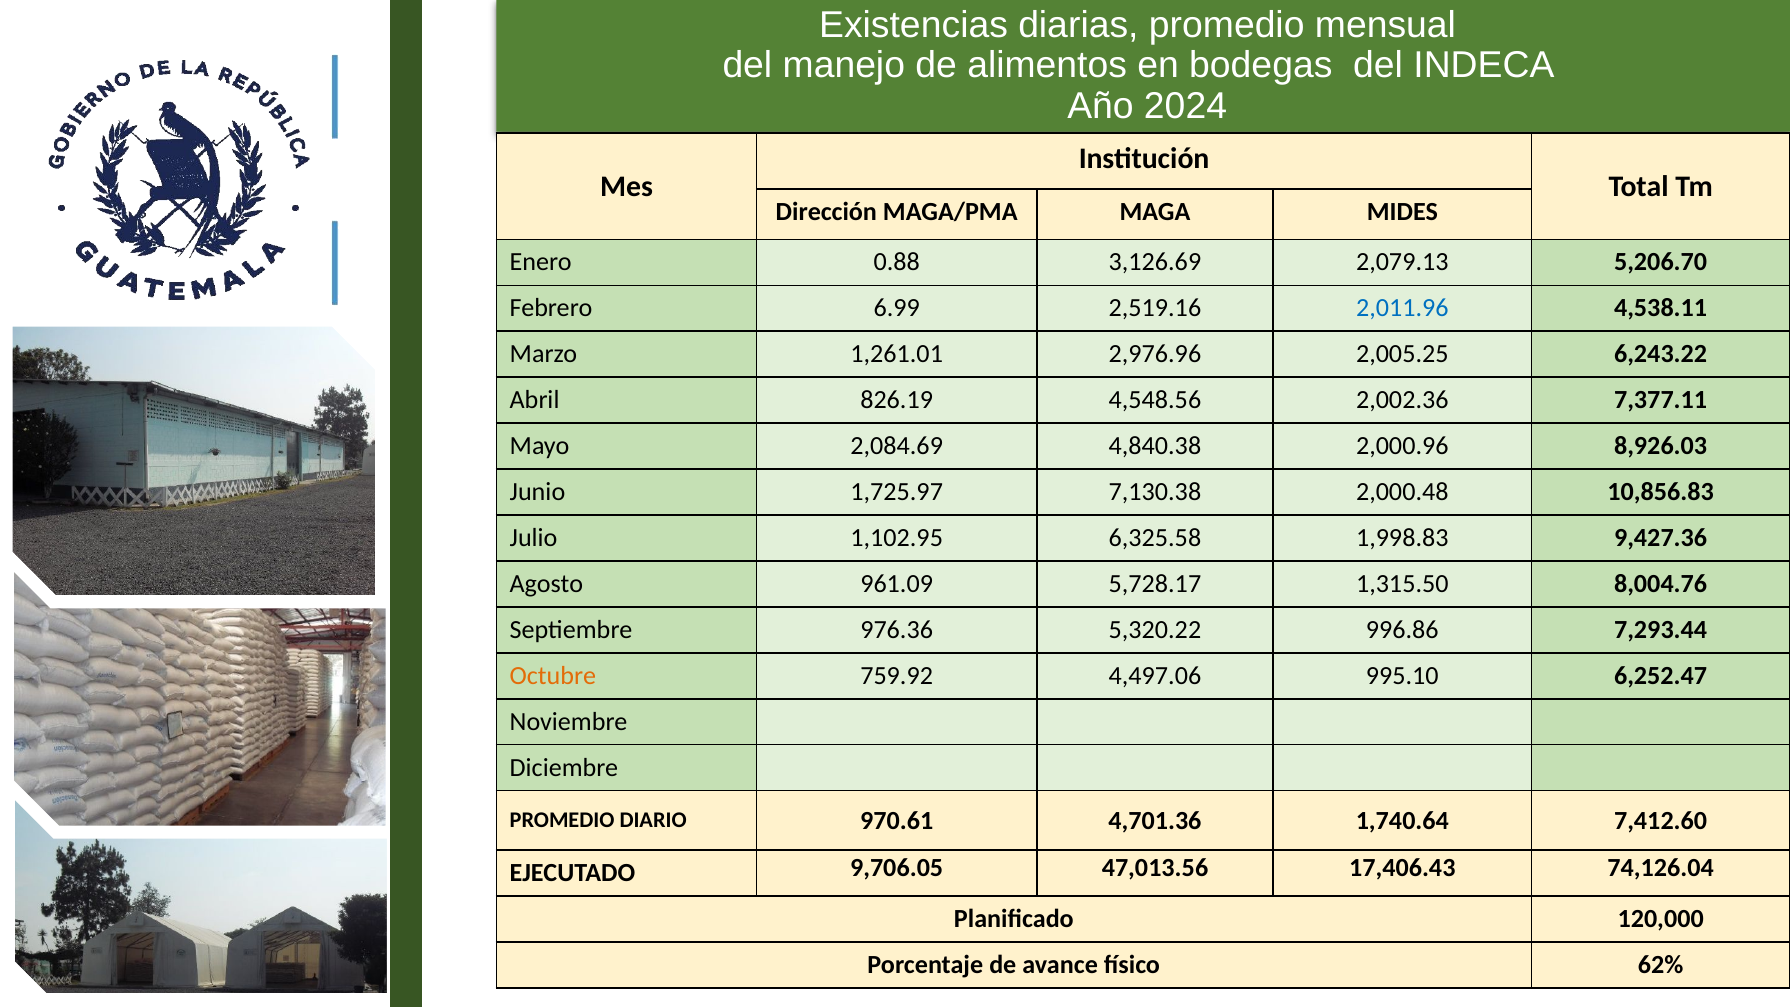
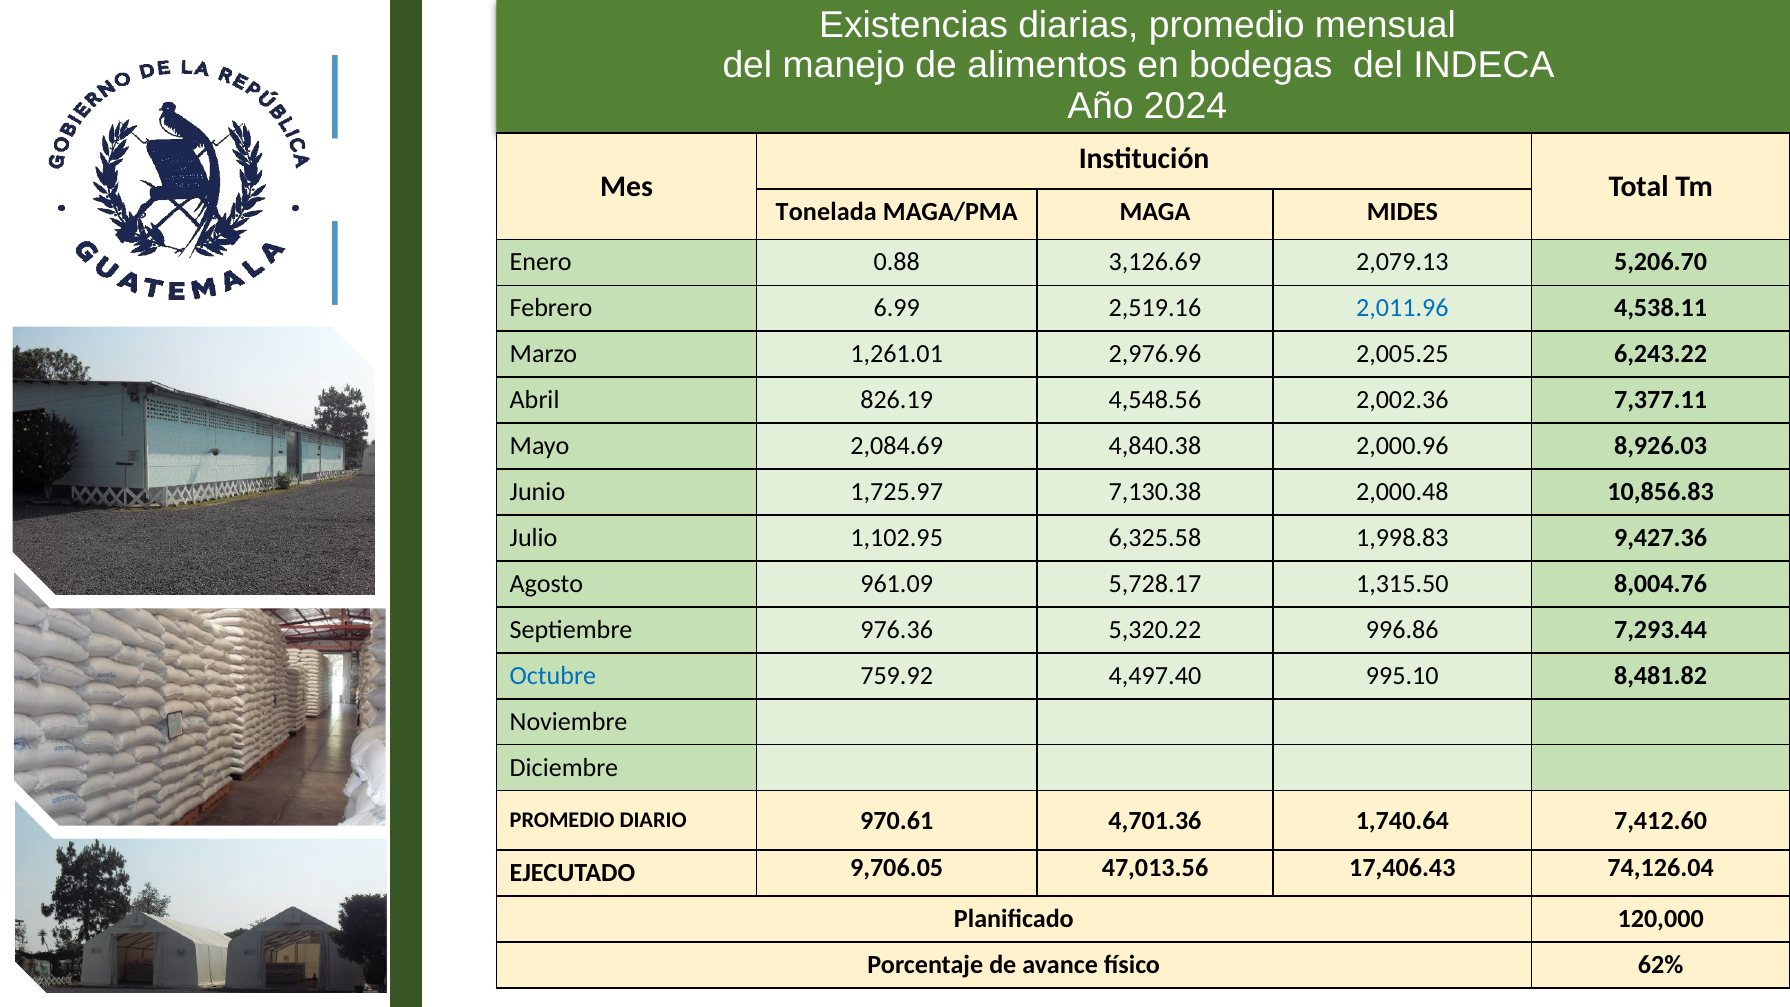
Dirección: Dirección -> Tonelada (826, 212)
Octubre colour: orange -> blue (553, 676)
4,497.06: 4,497.06 -> 4,497.40 (1155, 676)
6,252.47: 6,252.47 -> 8,481.82 (1661, 676)
